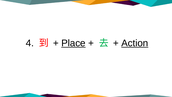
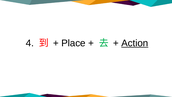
Place underline: present -> none (73, 43)
